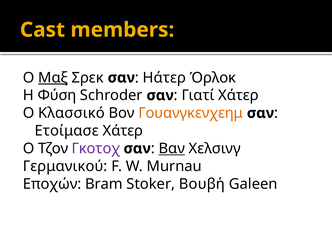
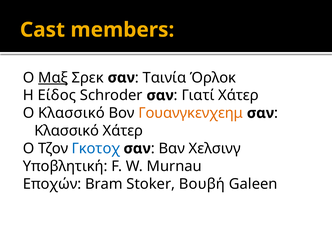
Ηάτερ: Ηάτερ -> Ταινία (164, 78)
Φύση: Φύση -> Είδος (57, 95)
Ετοίμασε: Ετοίμασε -> Κλασσικό (67, 131)
Γκοτοχ colour: purple -> blue (96, 149)
Βαν underline: present -> none (172, 149)
Γερμανικού: Γερμανικού -> Υποβλητική (65, 166)
